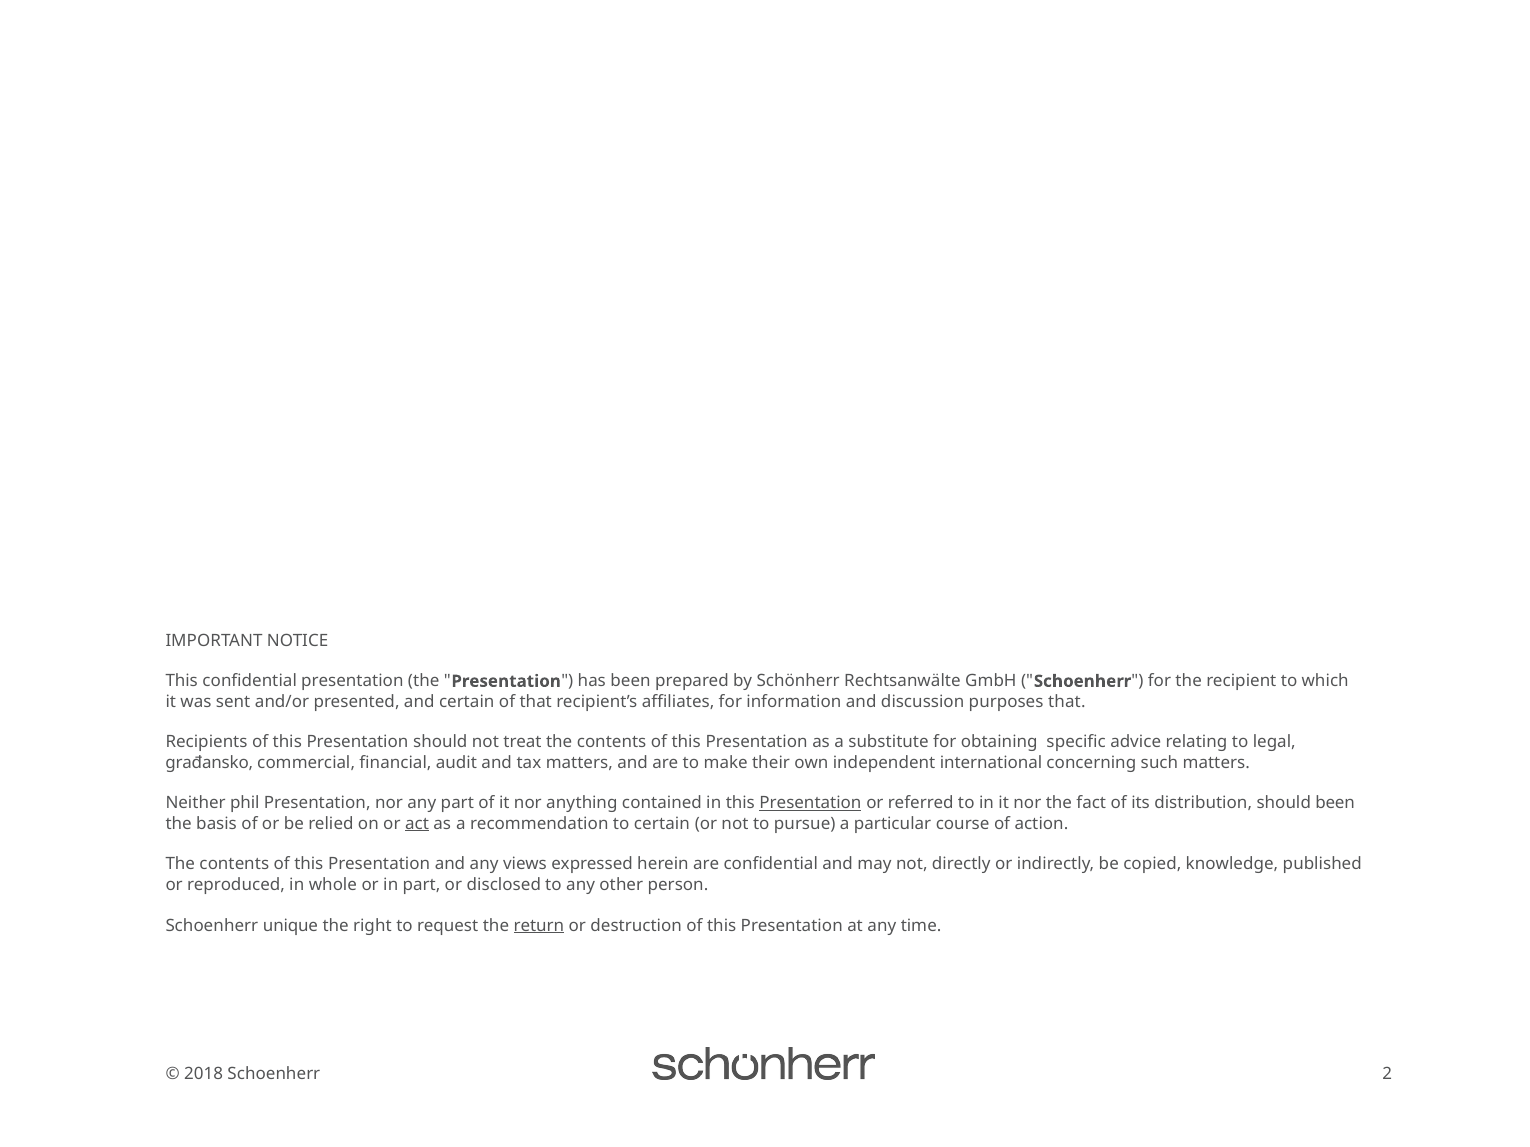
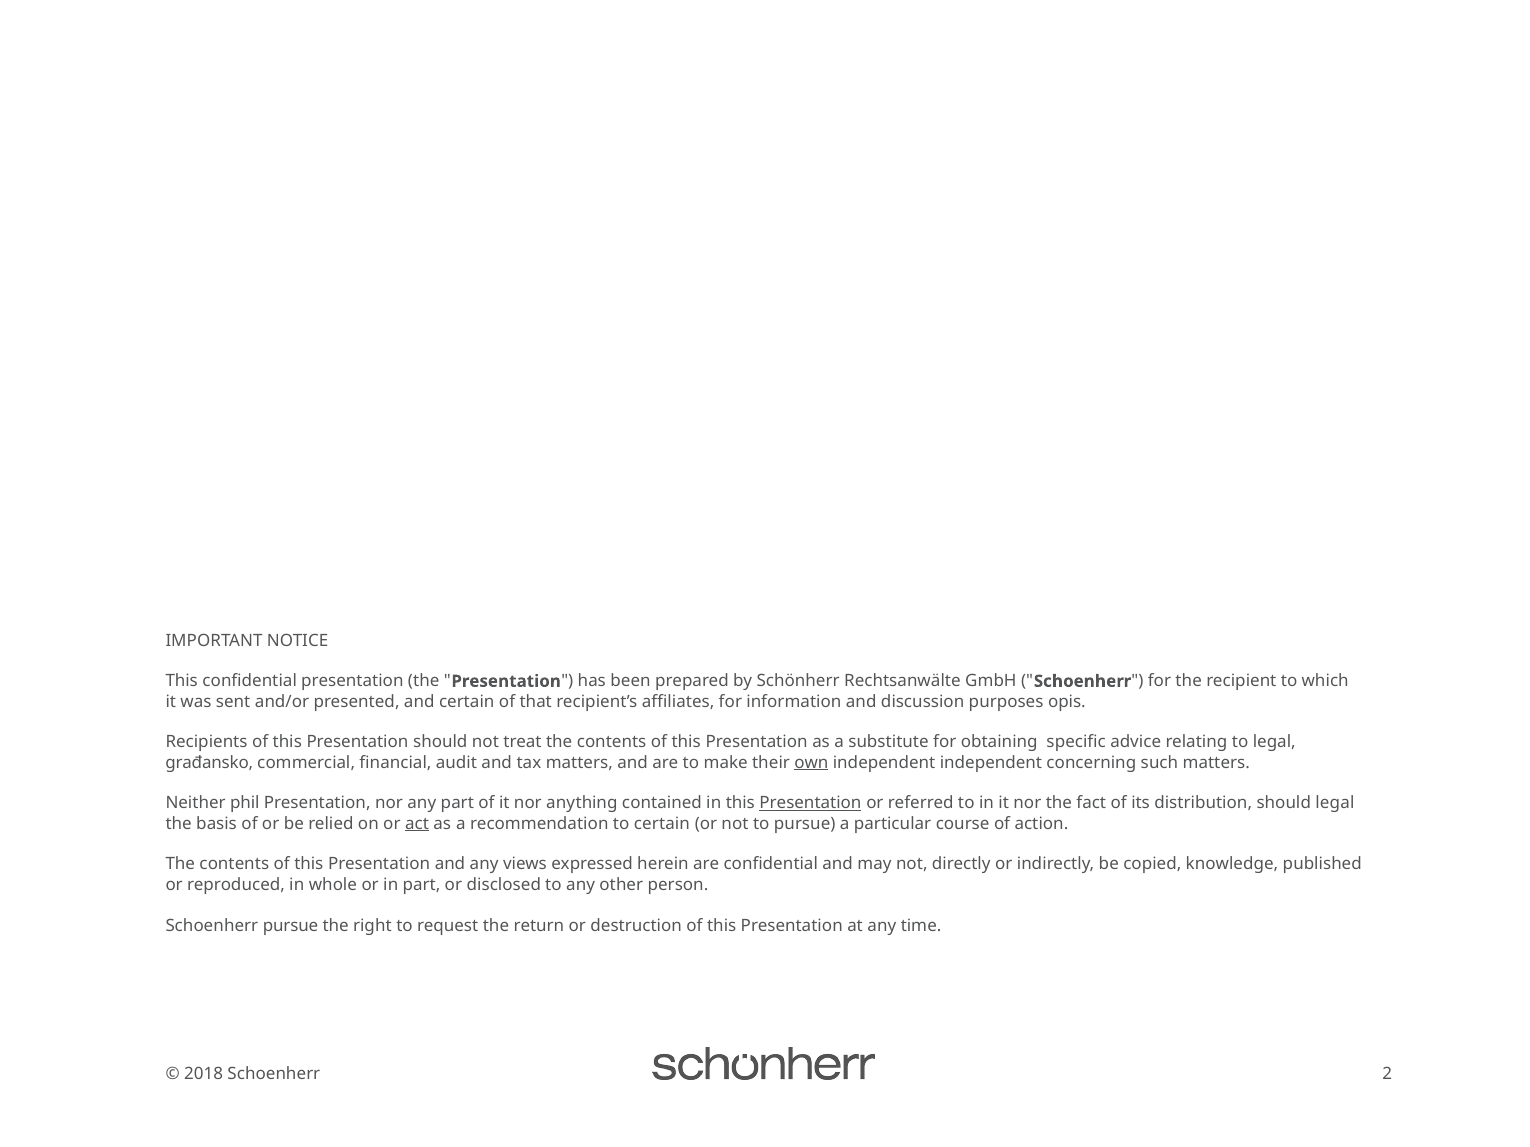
purposes that: that -> opis (1067, 702)
own underline: none -> present (811, 763)
independent international: international -> independent (991, 763)
should been: been -> legal (1335, 804)
Schoenherr unique: unique -> pursue (291, 926)
return underline: present -> none (539, 926)
